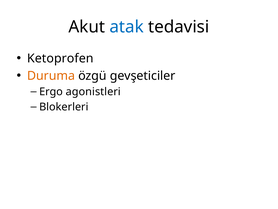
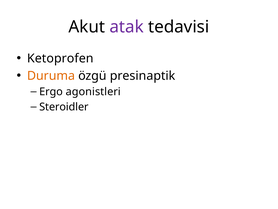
atak colour: blue -> purple (127, 27)
gevşeticiler: gevşeticiler -> presinaptik (143, 76)
Blokerleri: Blokerleri -> Steroidler (64, 107)
